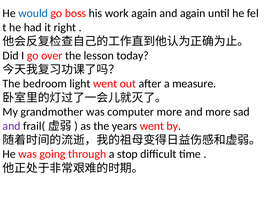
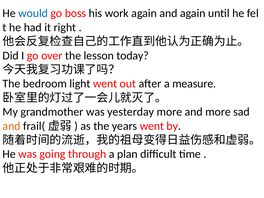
computer: computer -> yesterday (131, 112)
and colour: purple -> orange (12, 126)
stop: stop -> plan (127, 154)
